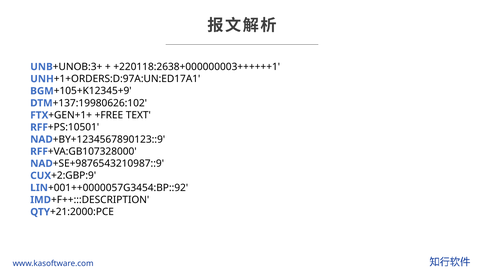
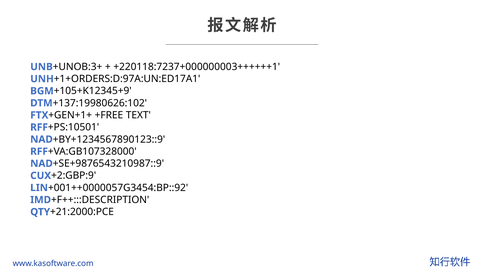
+220118:2638+000000003++++++1: +220118:2638+000000003++++++1 -> +220118:7237+000000003++++++1 (197, 67)
